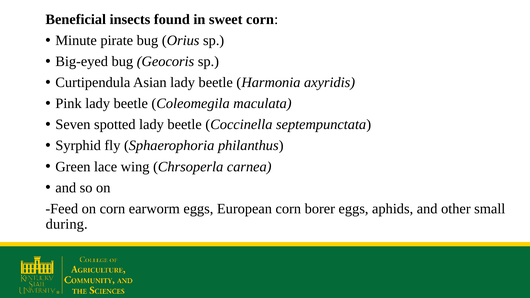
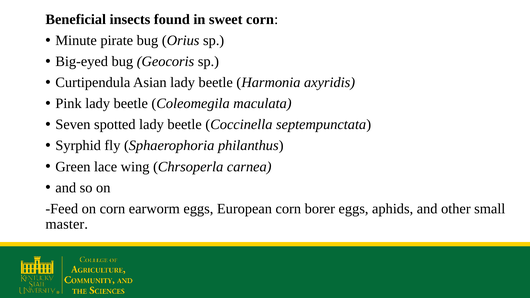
during: during -> master (67, 224)
